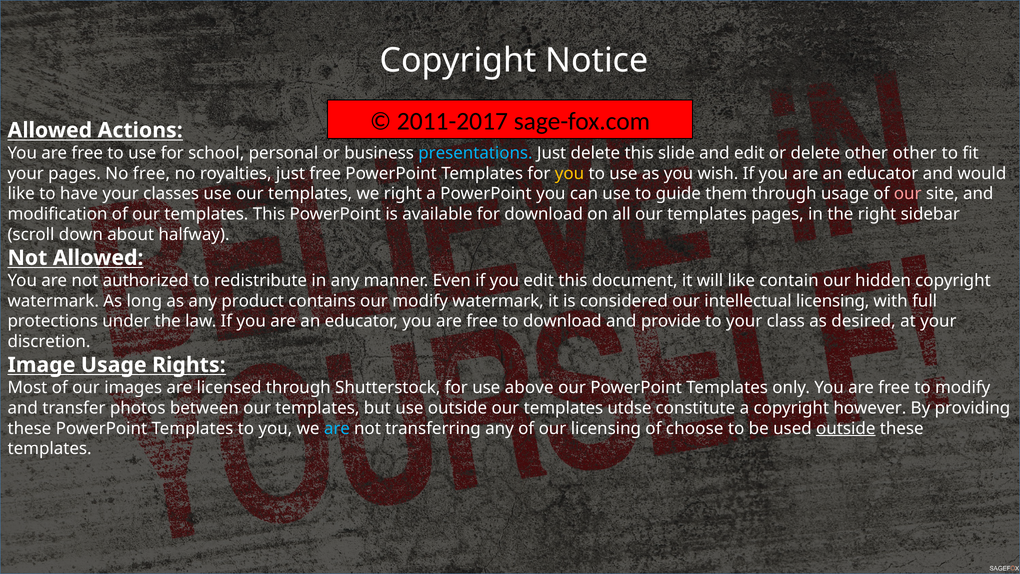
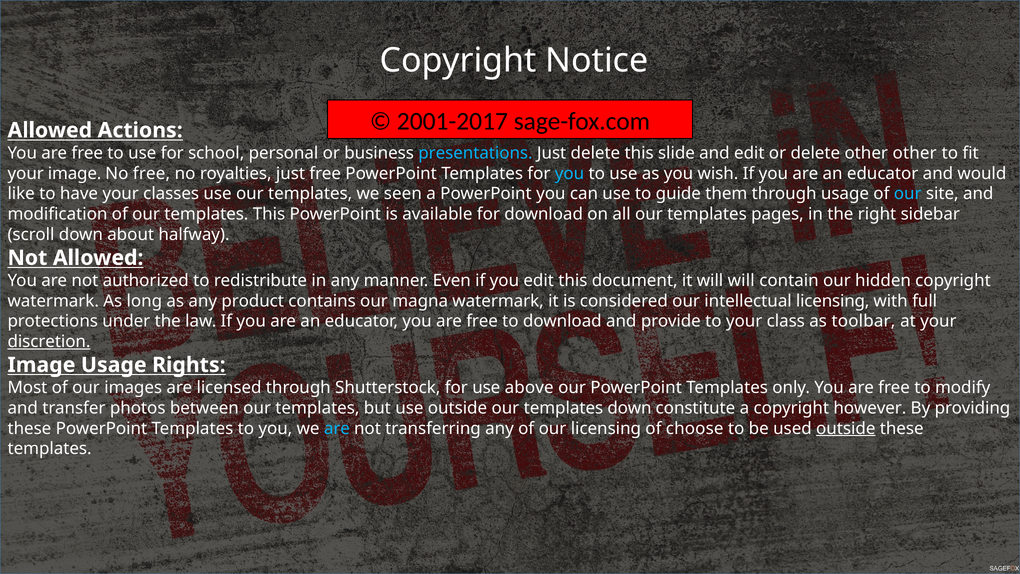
2011-2017: 2011-2017 -> 2001-2017 (452, 121)
your pages: pages -> image (75, 173)
you colour: yellow -> light blue (570, 173)
we right: right -> seen (403, 194)
our colour: pink -> light blue (908, 194)
will like: like -> will (741, 280)
our modify: modify -> magna (420, 301)
desired: desired -> toolbar (863, 321)
discretion underline: none -> present (49, 342)
templates utdse: utdse -> down (629, 408)
